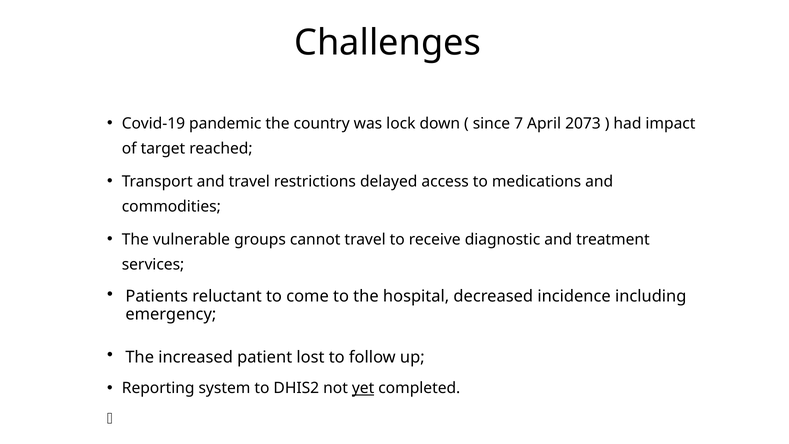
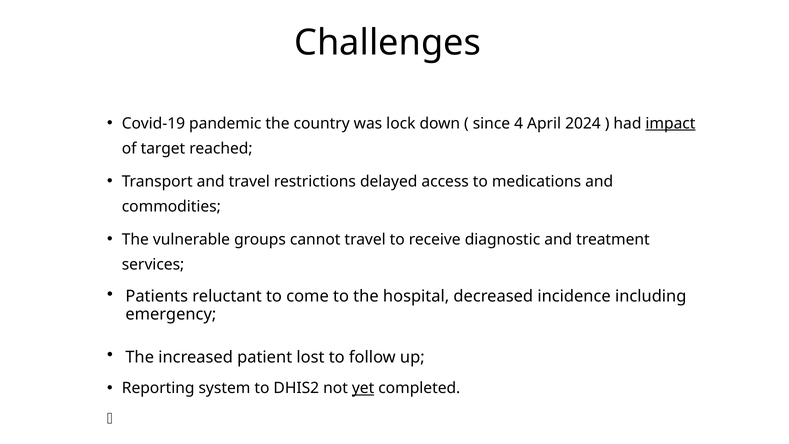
7: 7 -> 4 (519, 123)
2073: 2073 -> 2024 (583, 123)
impact underline: none -> present (670, 123)
